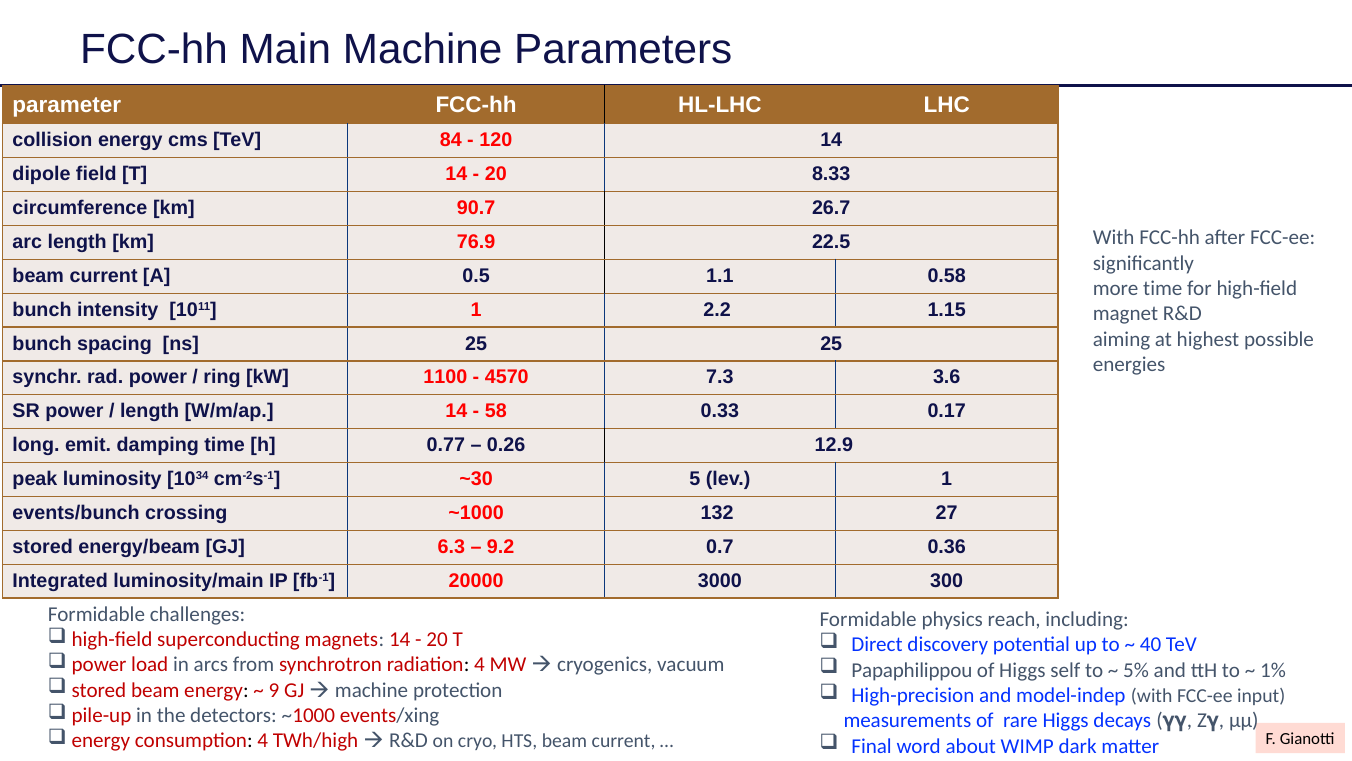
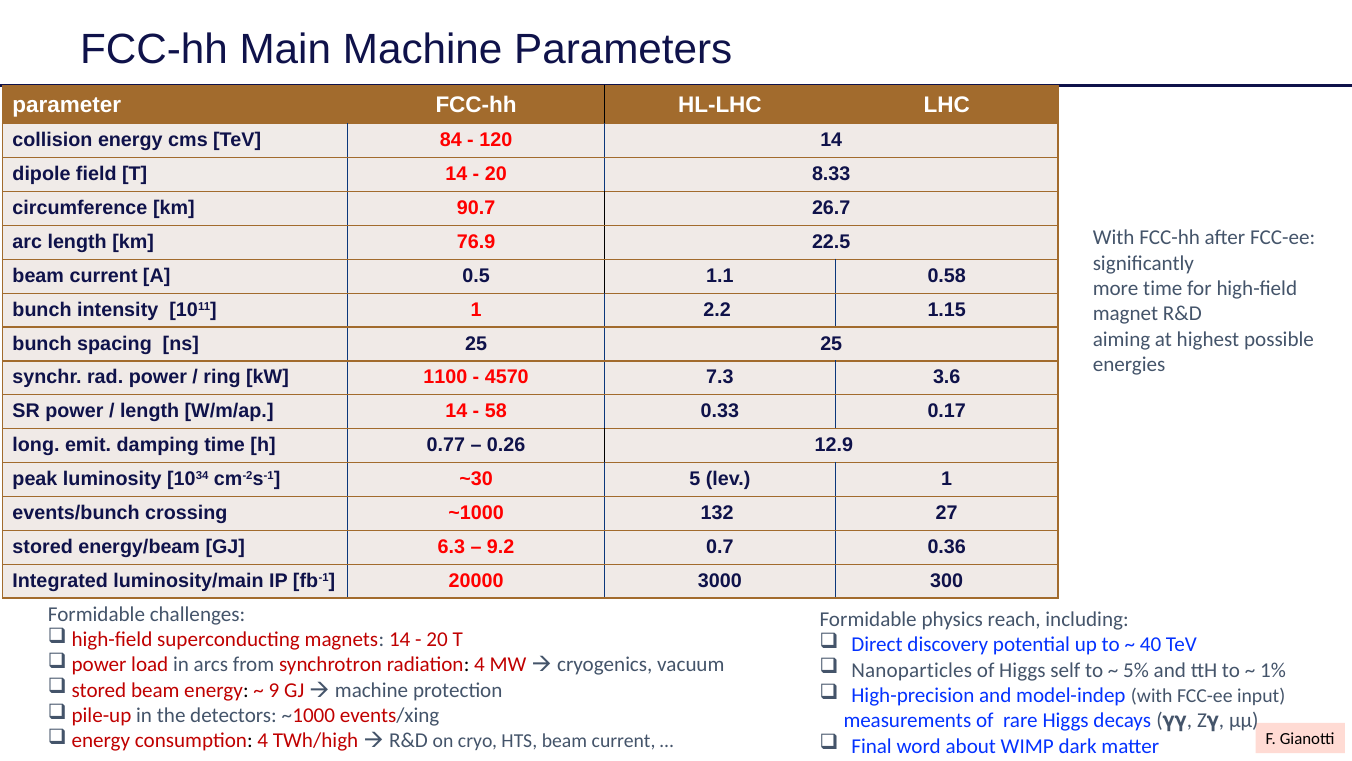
Papaphilippou: Papaphilippou -> Nanoparticles (912, 670)
